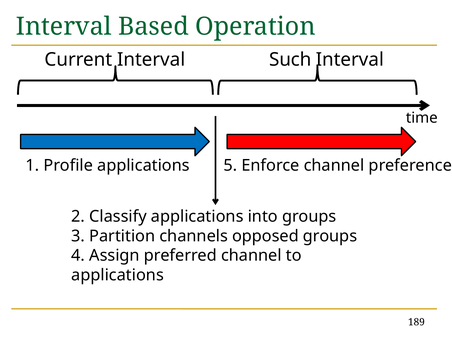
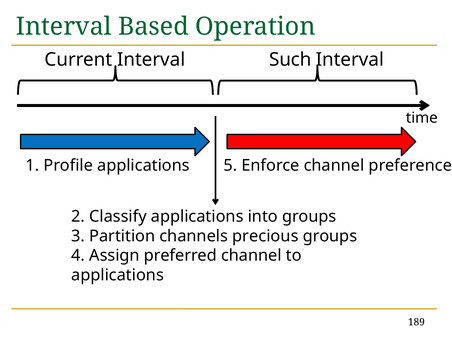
opposed: opposed -> precious (265, 236)
